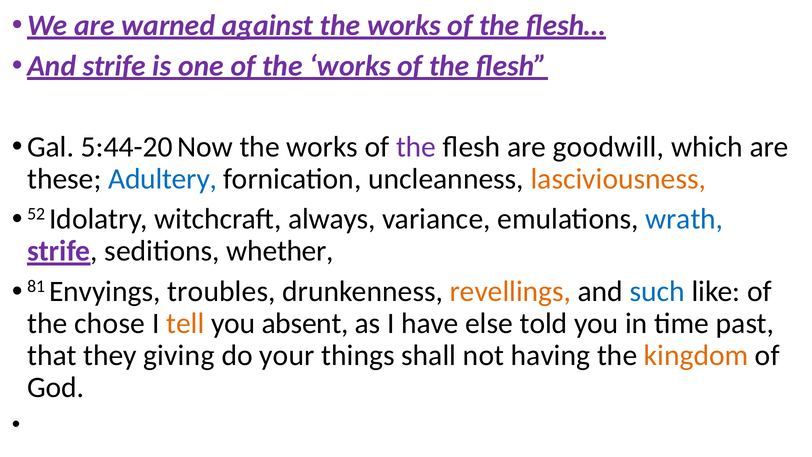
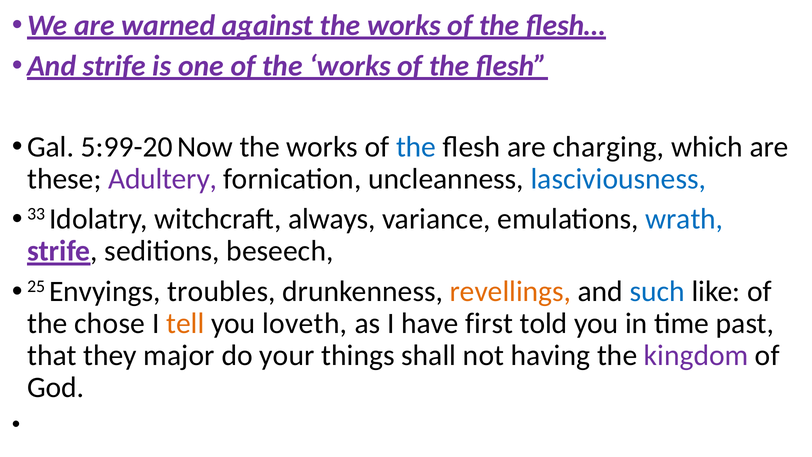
5:44-20: 5:44-20 -> 5:99-20 (127, 147)
the colour: purple -> blue (416, 147)
goodwill: goodwill -> charging (609, 147)
Adultery colour: blue -> purple (163, 179)
lasciviousness colour: orange -> blue (618, 179)
52: 52 -> 33 (36, 214)
whether: whether -> beseech (280, 251)
81: 81 -> 25 (36, 286)
absent: absent -> loveth (305, 323)
else: else -> first (489, 323)
giving: giving -> major (179, 355)
kingdom colour: orange -> purple (696, 355)
